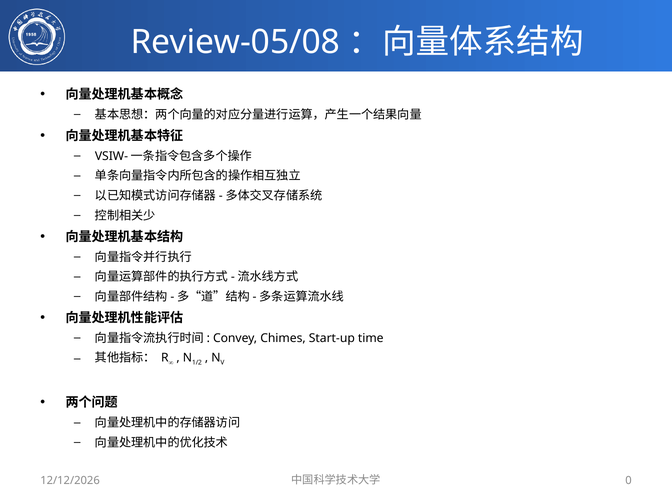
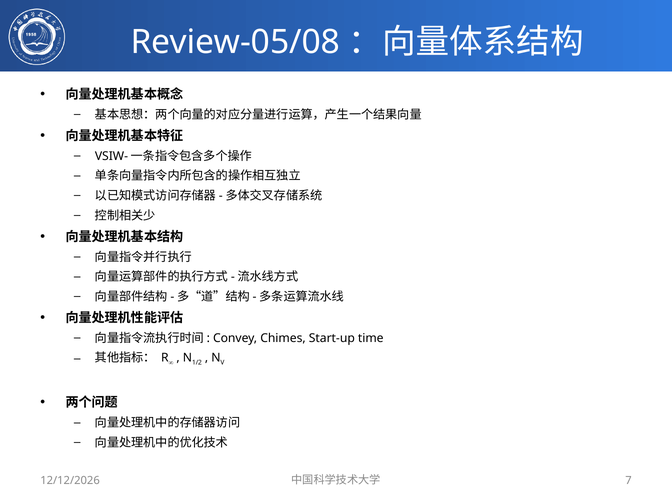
0: 0 -> 7 (629, 480)
